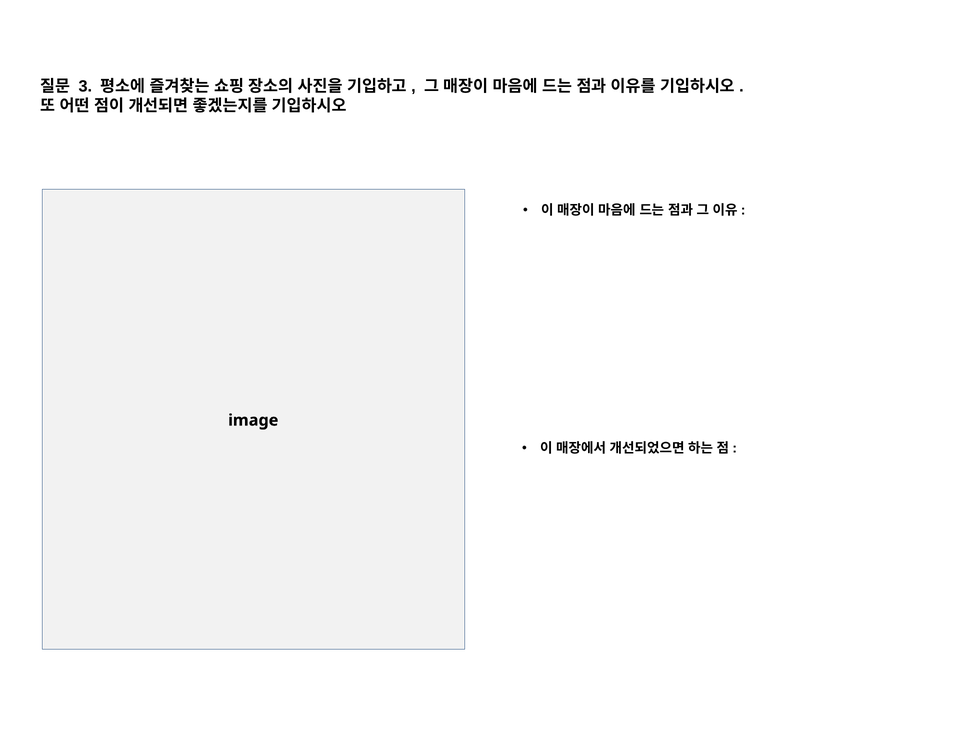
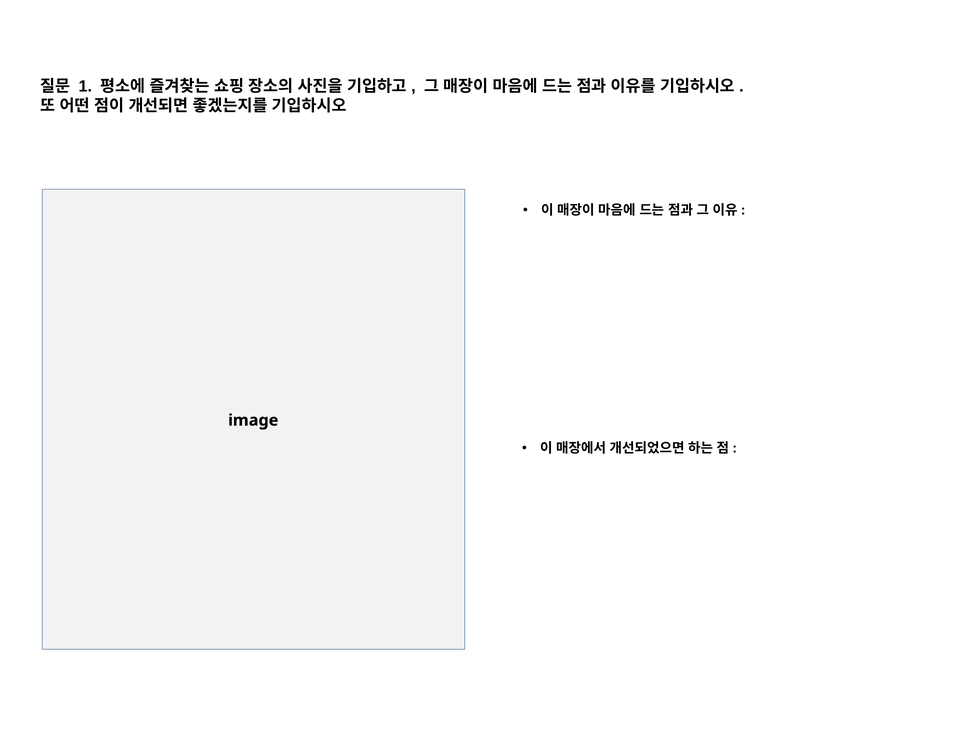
3: 3 -> 1 (85, 86)
